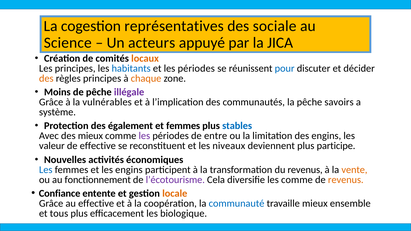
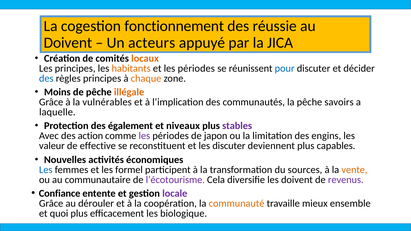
représentatives: représentatives -> fonctionnement (174, 26)
sociale: sociale -> réussie (275, 26)
Science: Science -> Doivent (68, 43)
habitants colour: blue -> orange (131, 68)
des colour: orange -> blue (46, 78)
illégale colour: purple -> orange (129, 92)
système: système -> laquelle (57, 112)
et femmes: femmes -> niveaux (183, 126)
stables colour: blue -> purple (237, 126)
des mieux: mieux -> action (90, 136)
entre: entre -> japon (216, 136)
les niveaux: niveaux -> discuter (229, 146)
participe: participe -> capables (336, 146)
les engins: engins -> formel (129, 170)
du revenus: revenus -> sources (305, 170)
fonctionnement: fonctionnement -> communautaire (98, 180)
les comme: comme -> doivent (297, 180)
revenus colour: orange -> purple (346, 180)
locale colour: orange -> purple (175, 194)
au effective: effective -> dérouler (96, 204)
communauté colour: blue -> orange (237, 204)
tous: tous -> quoi (59, 214)
